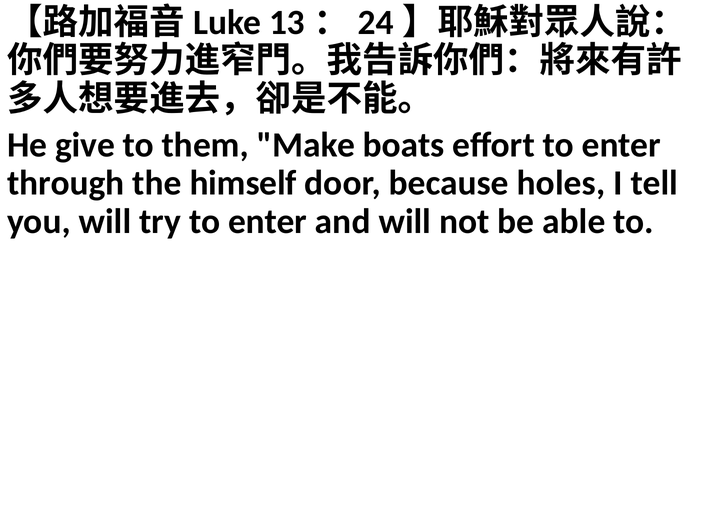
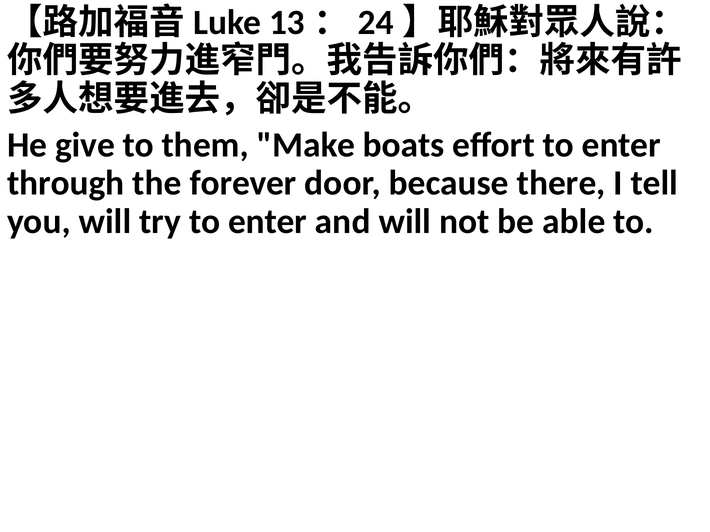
himself: himself -> forever (243, 183)
holes: holes -> there (561, 183)
